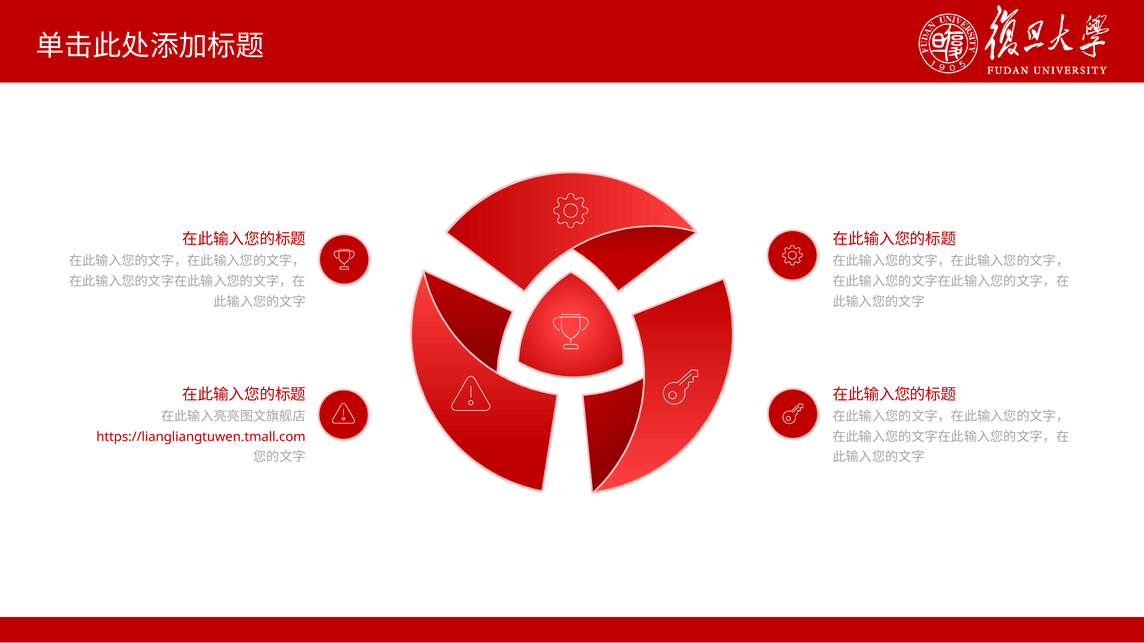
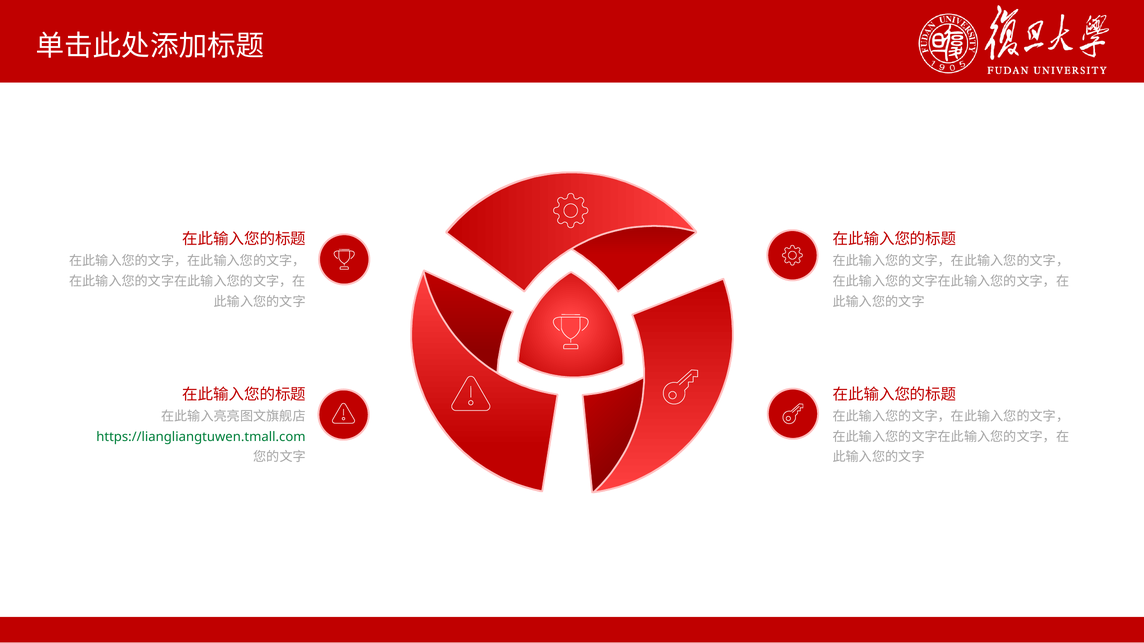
https://liangliangtuwen.tmall.com colour: red -> green (201, 437)
